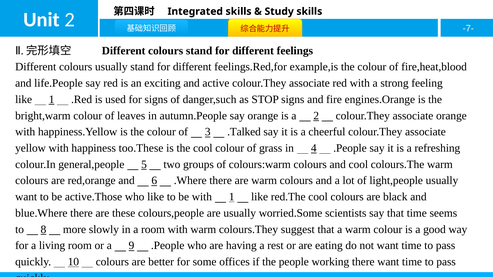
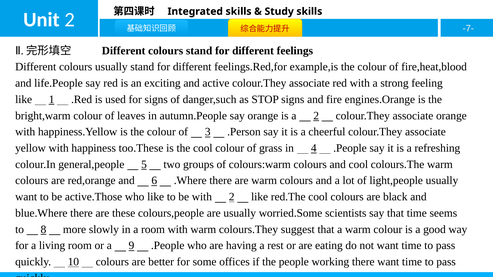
.Talked: .Talked -> .Person (244, 132)
with 1: 1 -> 2 (232, 197)
